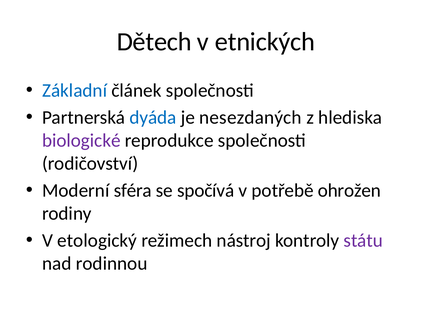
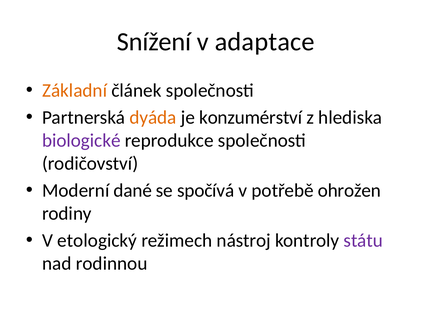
Dětech: Dětech -> Snížení (154, 42)
etnických: etnických -> adaptace (265, 42)
Základní colour: blue -> orange (75, 91)
dyáda colour: blue -> orange (153, 118)
nesezdaných: nesezdaných -> konzumérství (251, 118)
sféra: sféra -> dané (133, 190)
